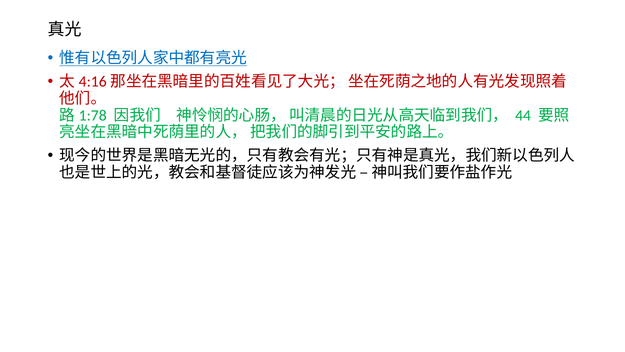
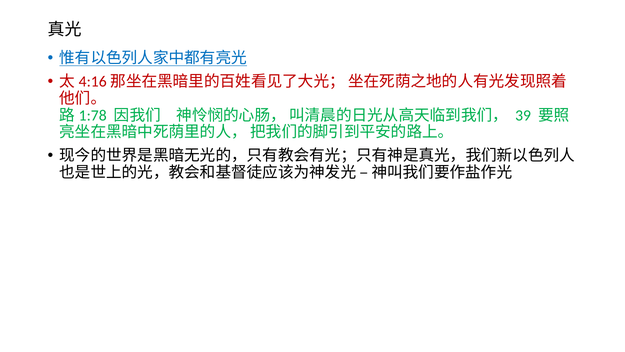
44: 44 -> 39 (523, 115)
